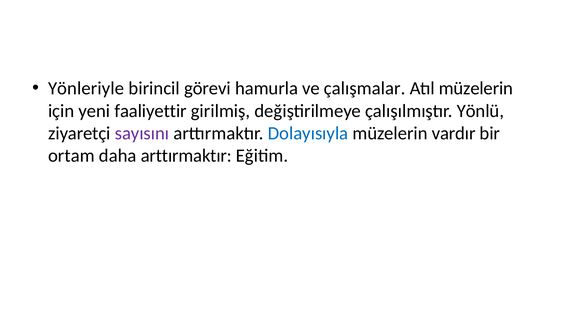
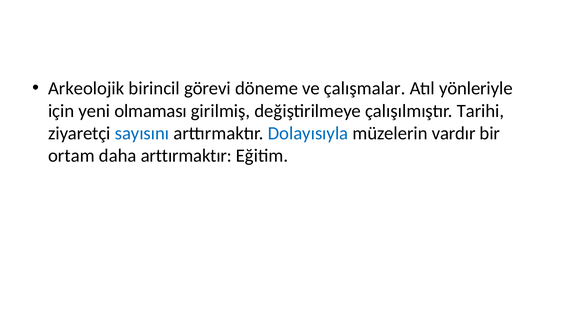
Yönleriyle: Yönleriyle -> Arkeolojik (86, 88)
hamurla: hamurla -> döneme (267, 88)
Atıl müzelerin: müzelerin -> yönleriyle (476, 88)
faaliyettir: faaliyettir -> olmaması (151, 111)
Yönlü: Yönlü -> Tarihi (480, 111)
sayısını colour: purple -> blue (142, 133)
